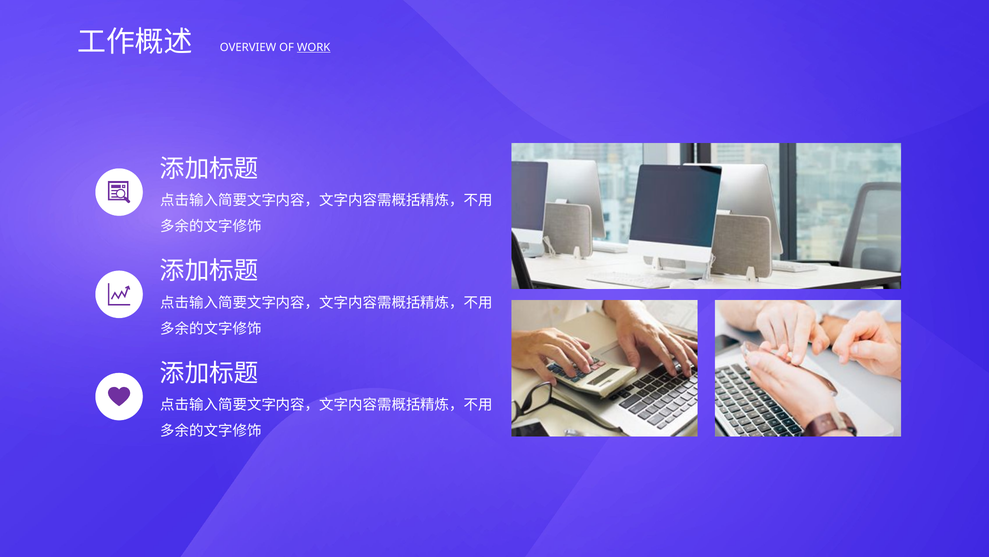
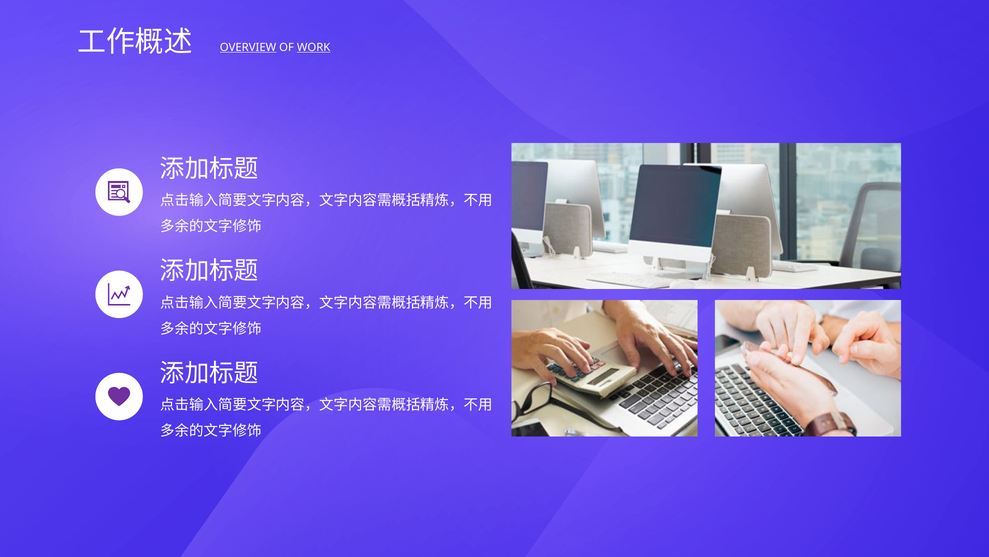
OVERVIEW underline: none -> present (248, 47)
